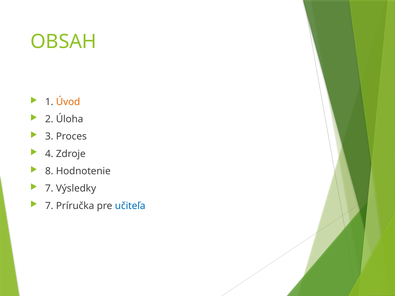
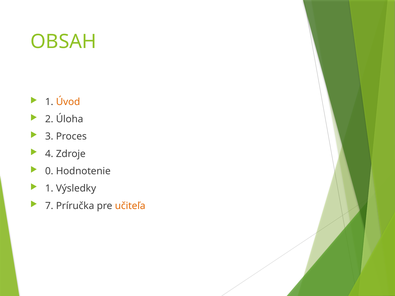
8: 8 -> 0 (49, 171)
7: 7 -> 1 (49, 189)
učiteľa colour: blue -> orange (130, 206)
